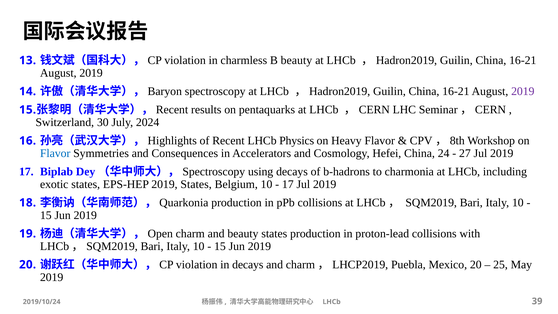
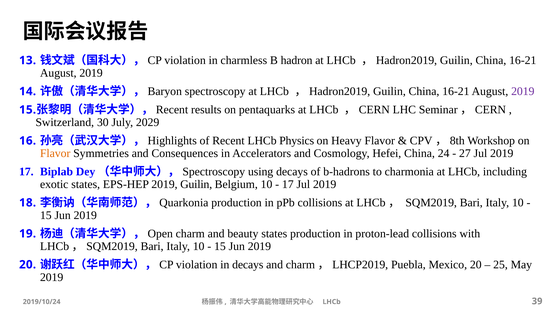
B beauty: beauty -> hadron (297, 60)
2024: 2024 -> 2029 (148, 122)
Flavor colour: blue -> orange (55, 153)
2019 States: States -> Guilin (196, 184)
